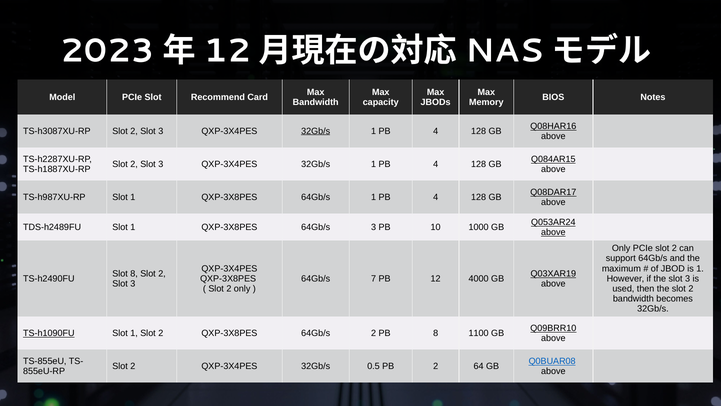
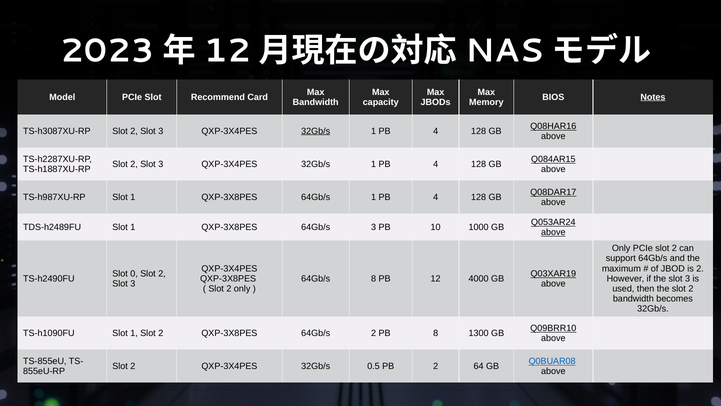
Notes underline: none -> present (653, 97)
is 1: 1 -> 2 (700, 268)
Slot 8: 8 -> 0 (134, 273)
64Gb/s 7: 7 -> 8 (374, 278)
TS-h1090FU underline: present -> none (49, 333)
1100: 1100 -> 1300 (479, 333)
